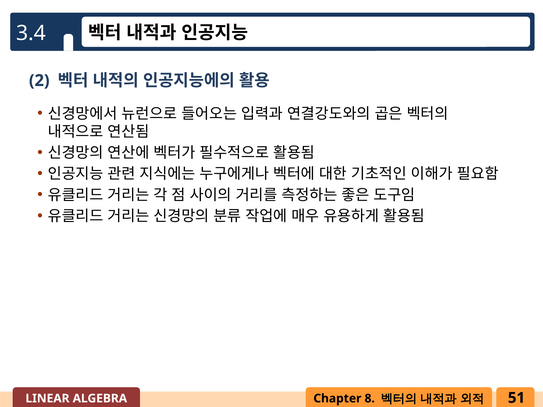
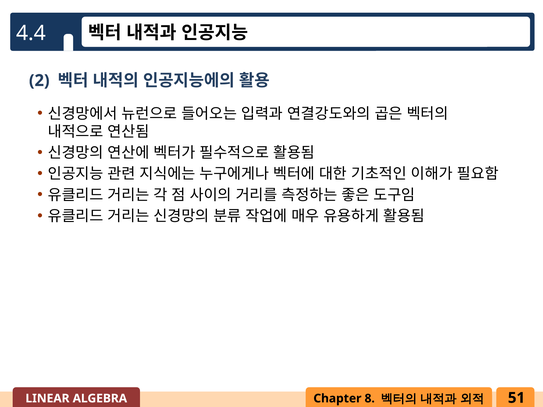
3.4: 3.4 -> 4.4 (31, 33)
